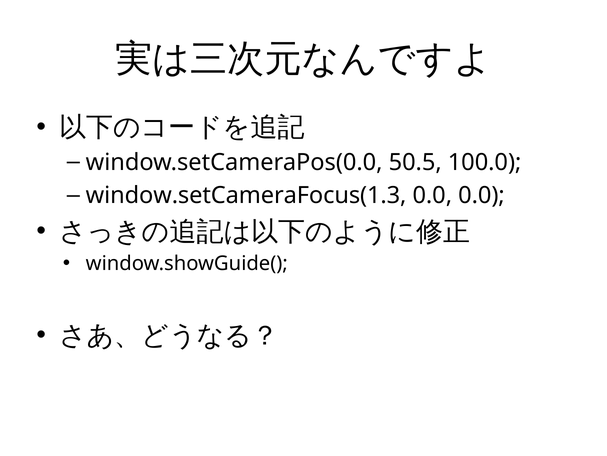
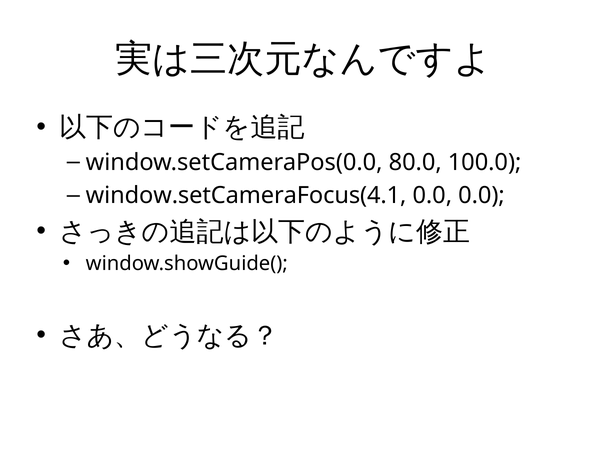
50.5: 50.5 -> 80.0 (415, 162)
window.setCameraFocus(1.3: window.setCameraFocus(1.3 -> window.setCameraFocus(4.1 (246, 195)
